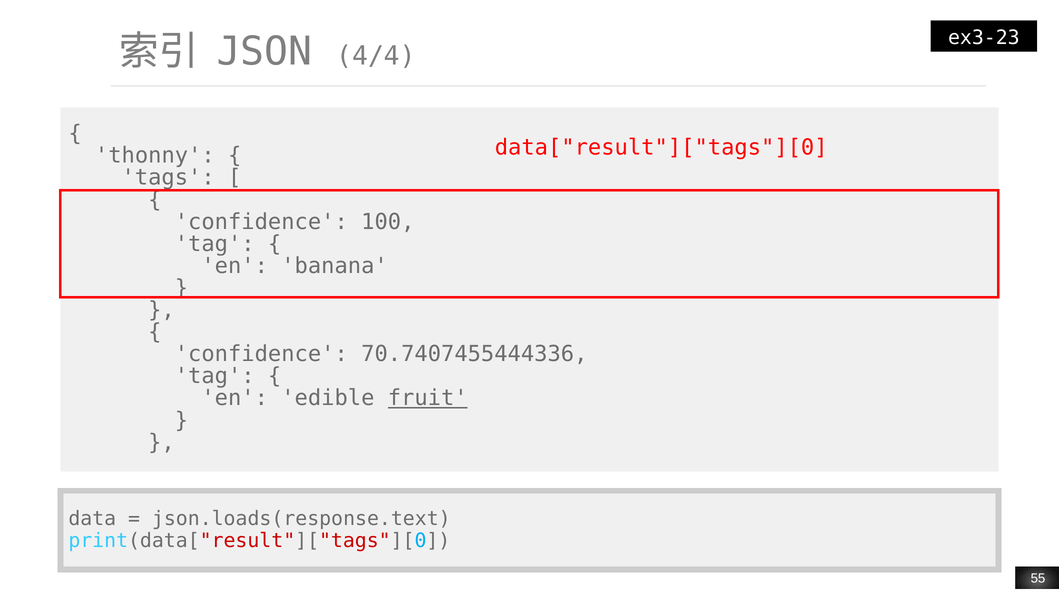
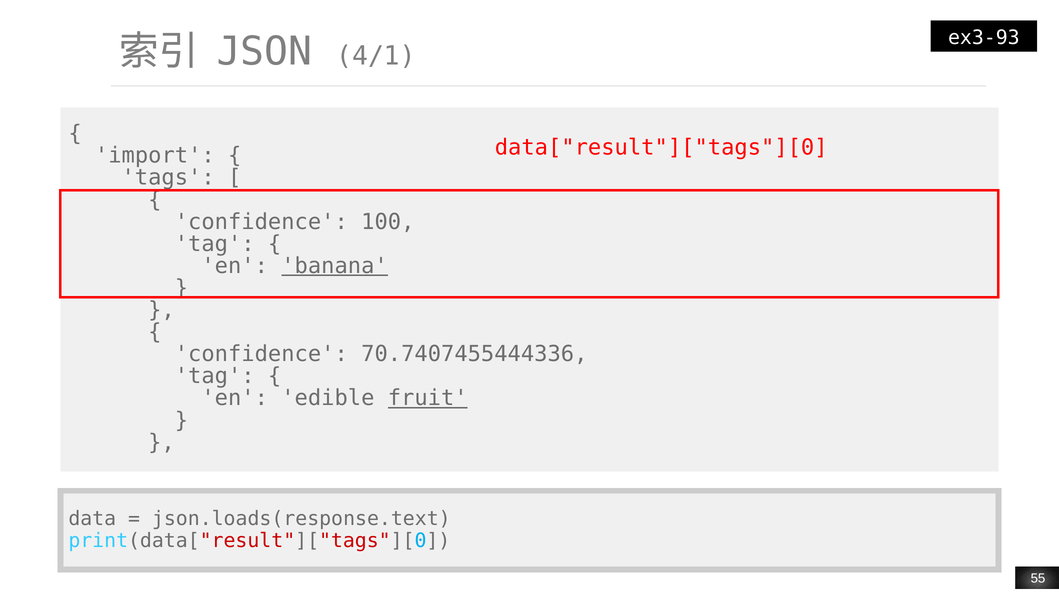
ex3-23: ex3-23 -> ex3-93 (984, 38)
4/4: 4/4 -> 4/1 (376, 56)
thonny: thonny -> import (155, 156)
banana underline: none -> present (335, 266)
